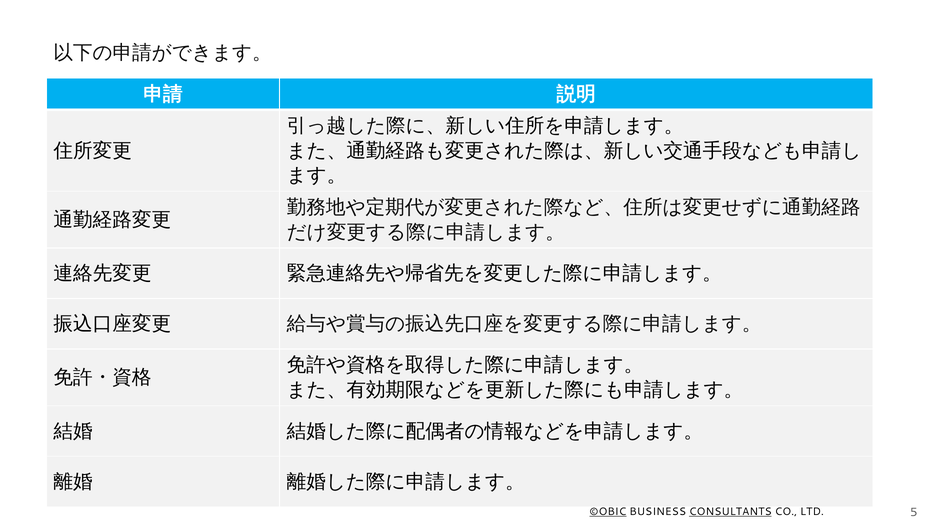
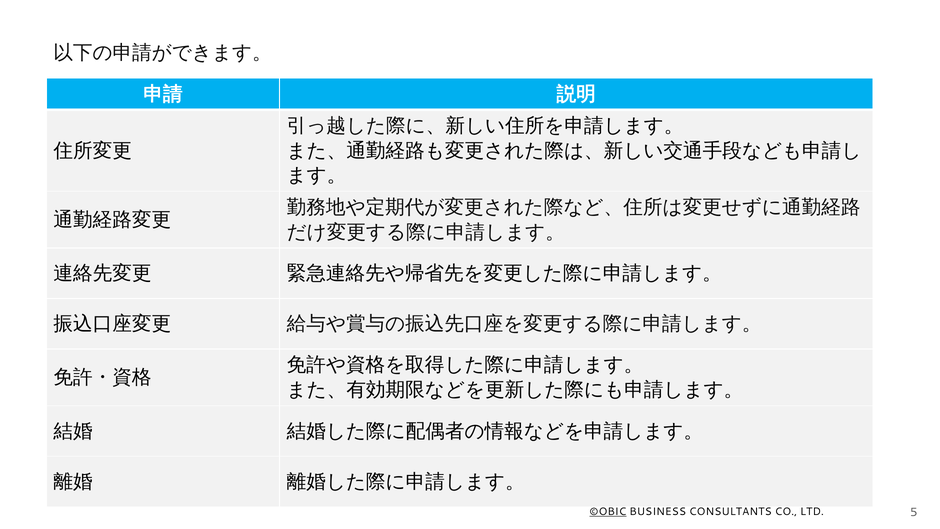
CONSULTANTS underline: present -> none (730, 511)
